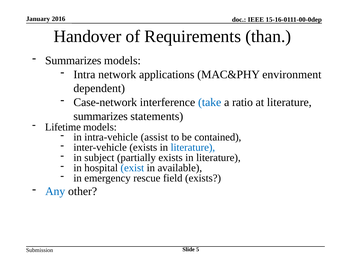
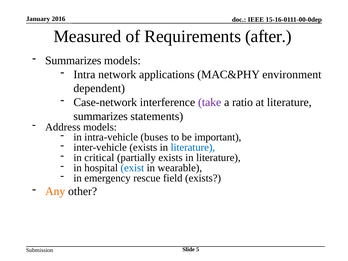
Handover: Handover -> Measured (88, 36)
than: than -> after (268, 36)
take colour: blue -> purple (210, 102)
Lifetime: Lifetime -> Address (63, 127)
assist: assist -> buses (154, 137)
contained: contained -> important (218, 137)
subject: subject -> critical (99, 158)
available: available -> wearable (180, 168)
Any colour: blue -> orange (55, 191)
